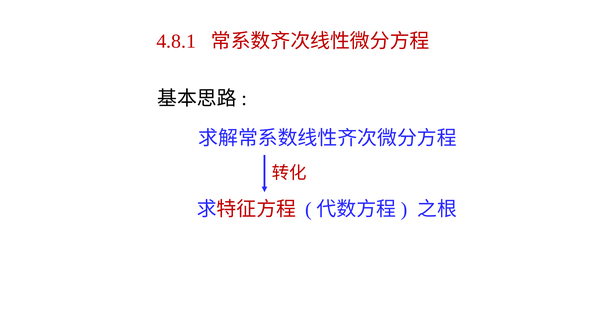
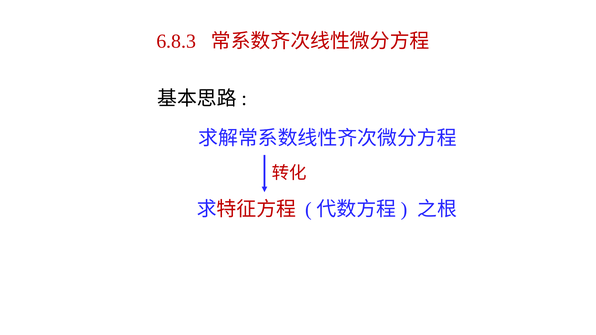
4.8.1: 4.8.1 -> 6.8.3 (176, 41)
